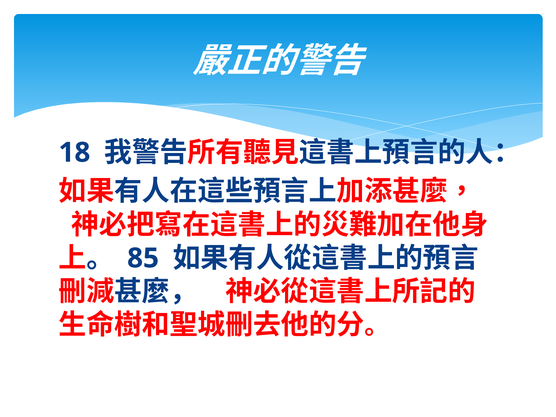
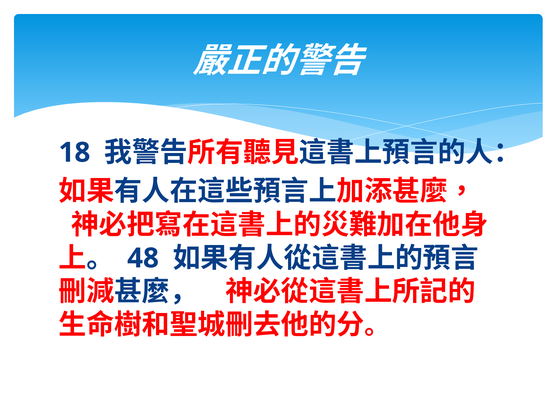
85: 85 -> 48 (143, 258)
